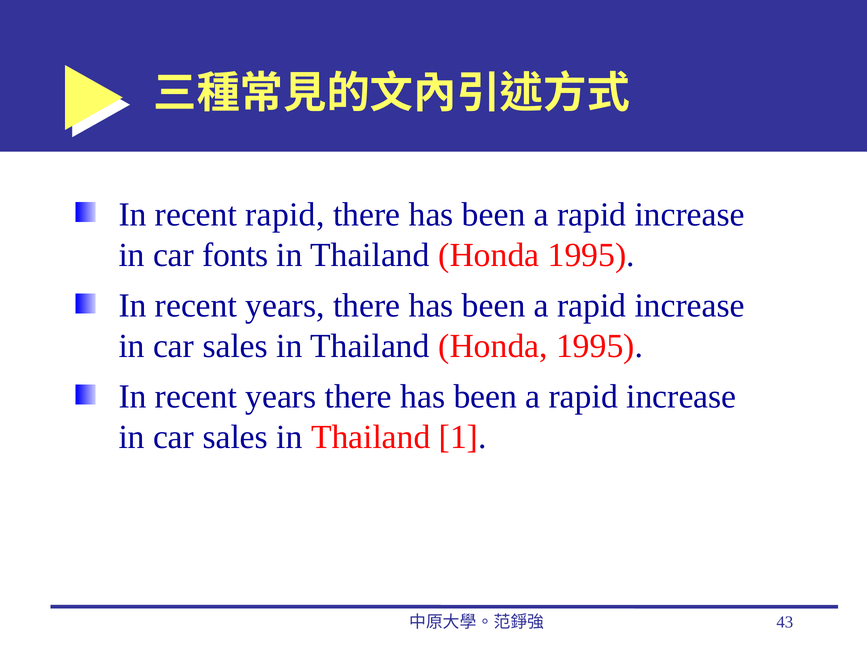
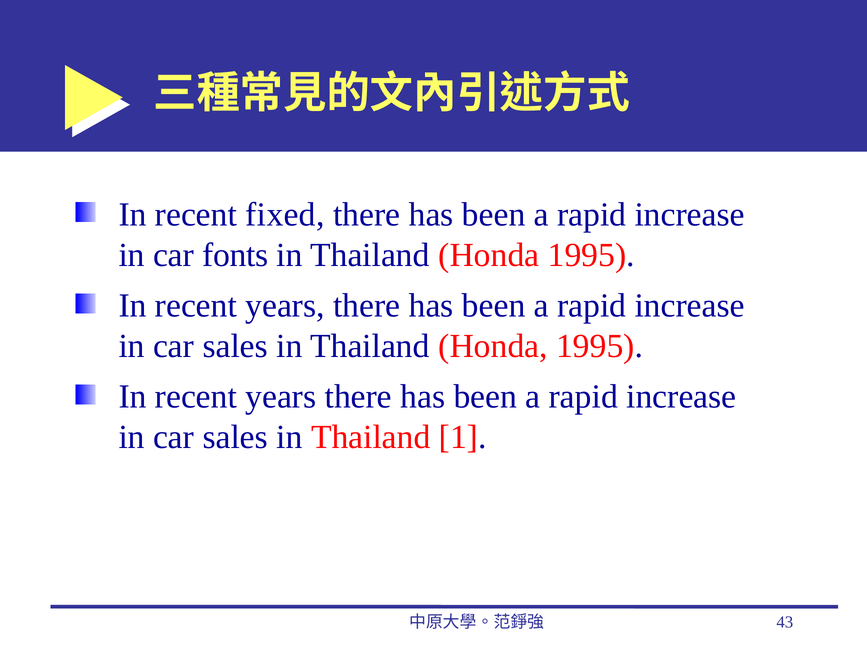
recent rapid: rapid -> fixed (285, 215)
